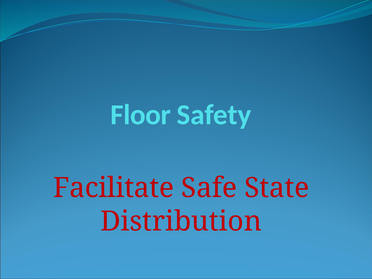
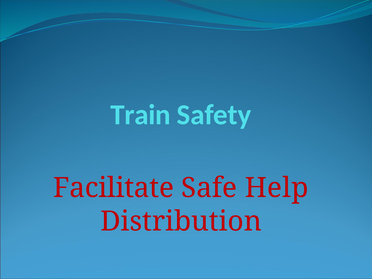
Floor: Floor -> Train (141, 115)
State: State -> Help (277, 188)
